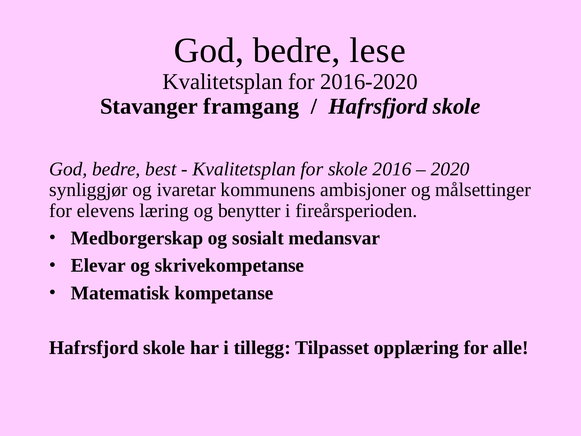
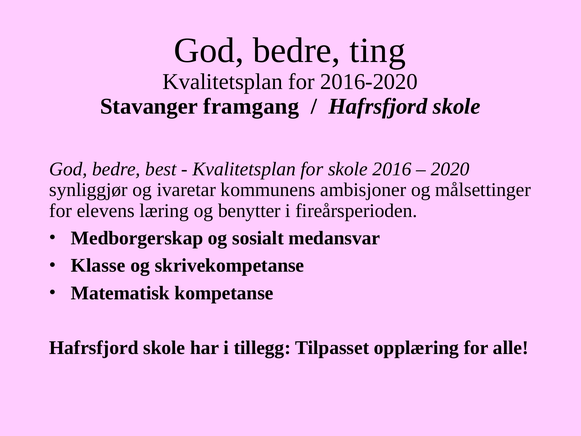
lese: lese -> ting (378, 50)
Elevar: Elevar -> Klasse (98, 265)
